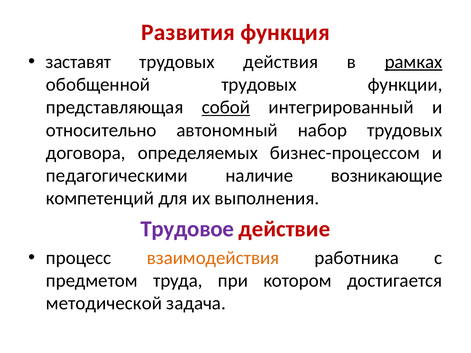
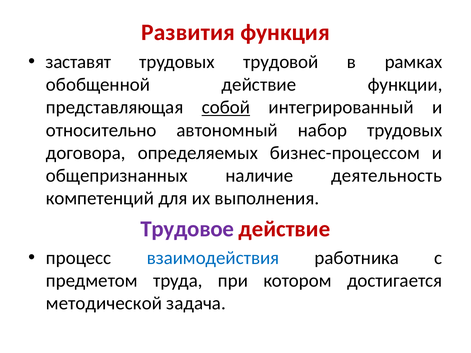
действия: действия -> трудовой (281, 62)
рамках underline: present -> none (414, 62)
обобщенной трудовых: трудовых -> действие (259, 85)
педагогическими: педагогическими -> общепризнанных (117, 176)
возникающие: возникающие -> деятельность (387, 176)
взаимодействия colour: orange -> blue (213, 258)
